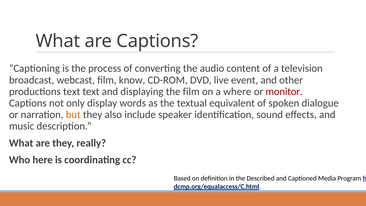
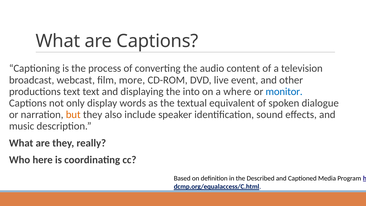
know: know -> more (132, 80)
the film: film -> into (191, 91)
monitor colour: red -> blue (284, 91)
